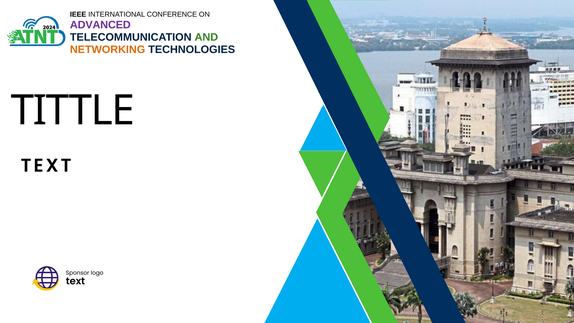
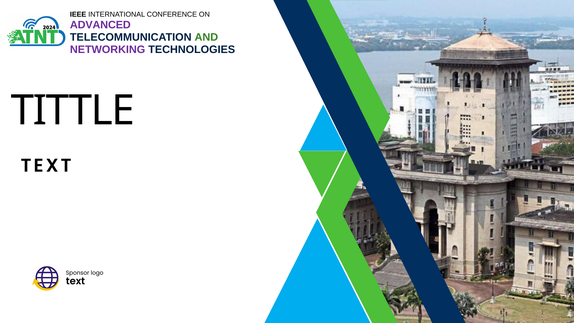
NETWORKING colour: orange -> purple (108, 50)
